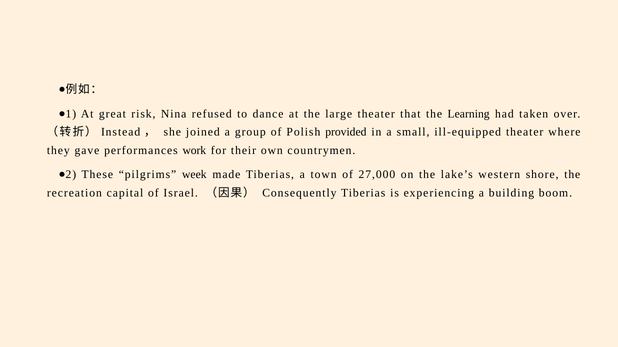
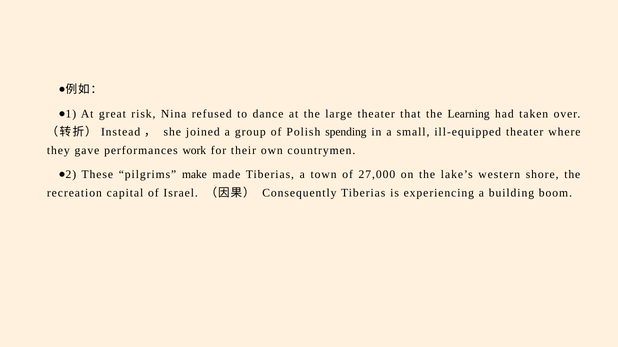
provided: provided -> spending (346, 132)
week: week -> make (194, 175)
